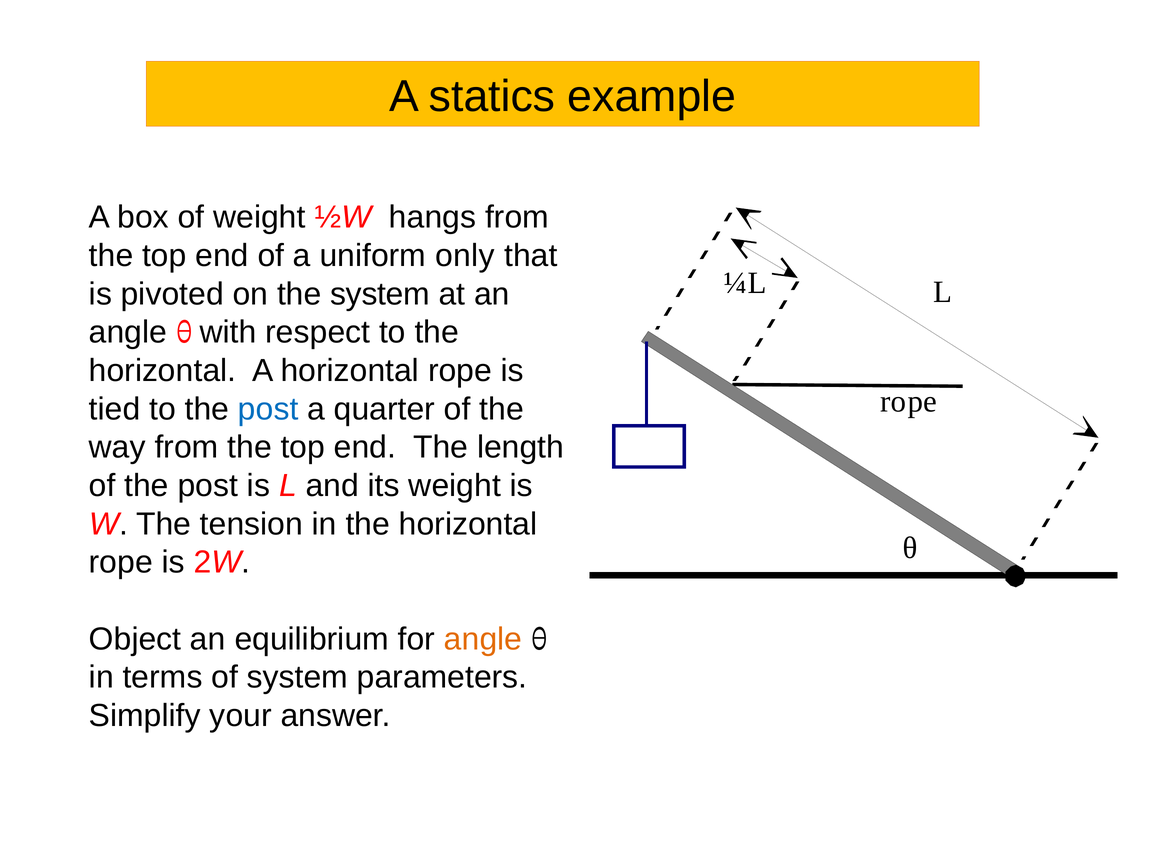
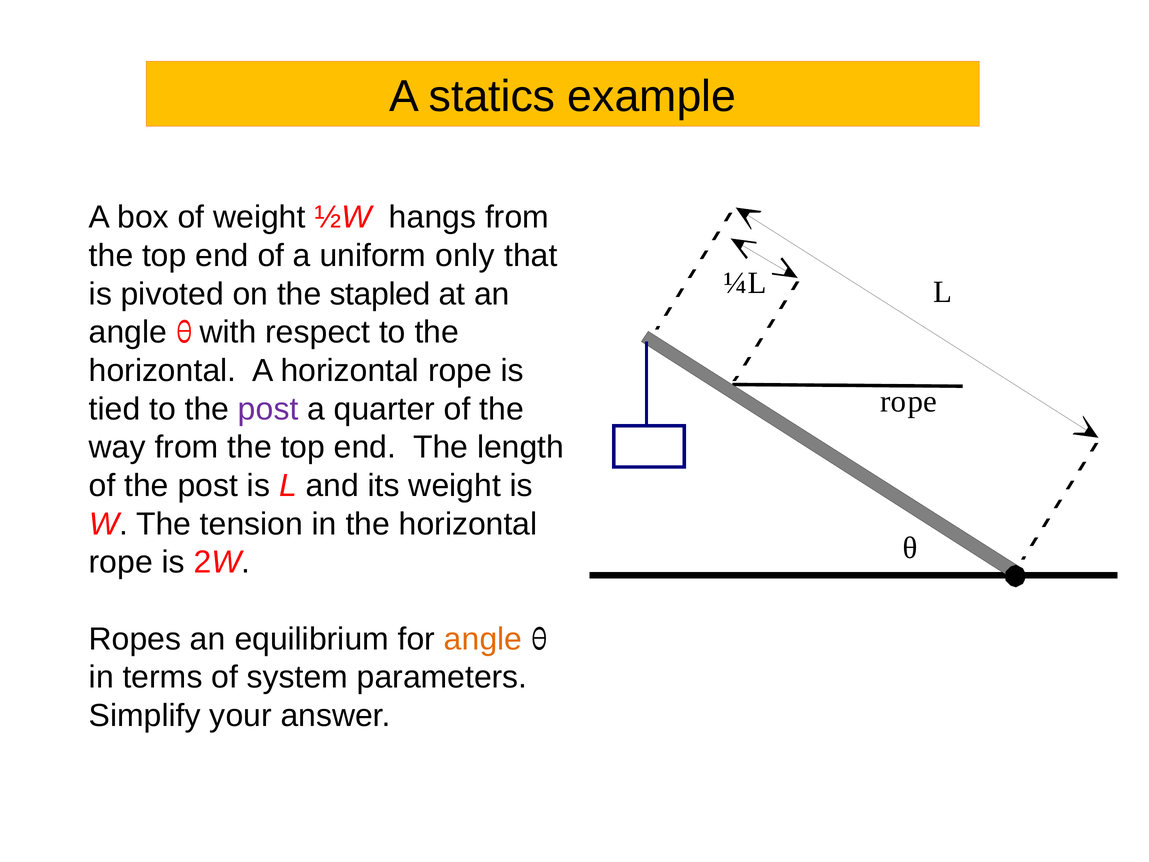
the system: system -> stapled (380, 294)
post colour: blue -> purple (268, 409)
Object: Object -> Ropes (135, 639)
